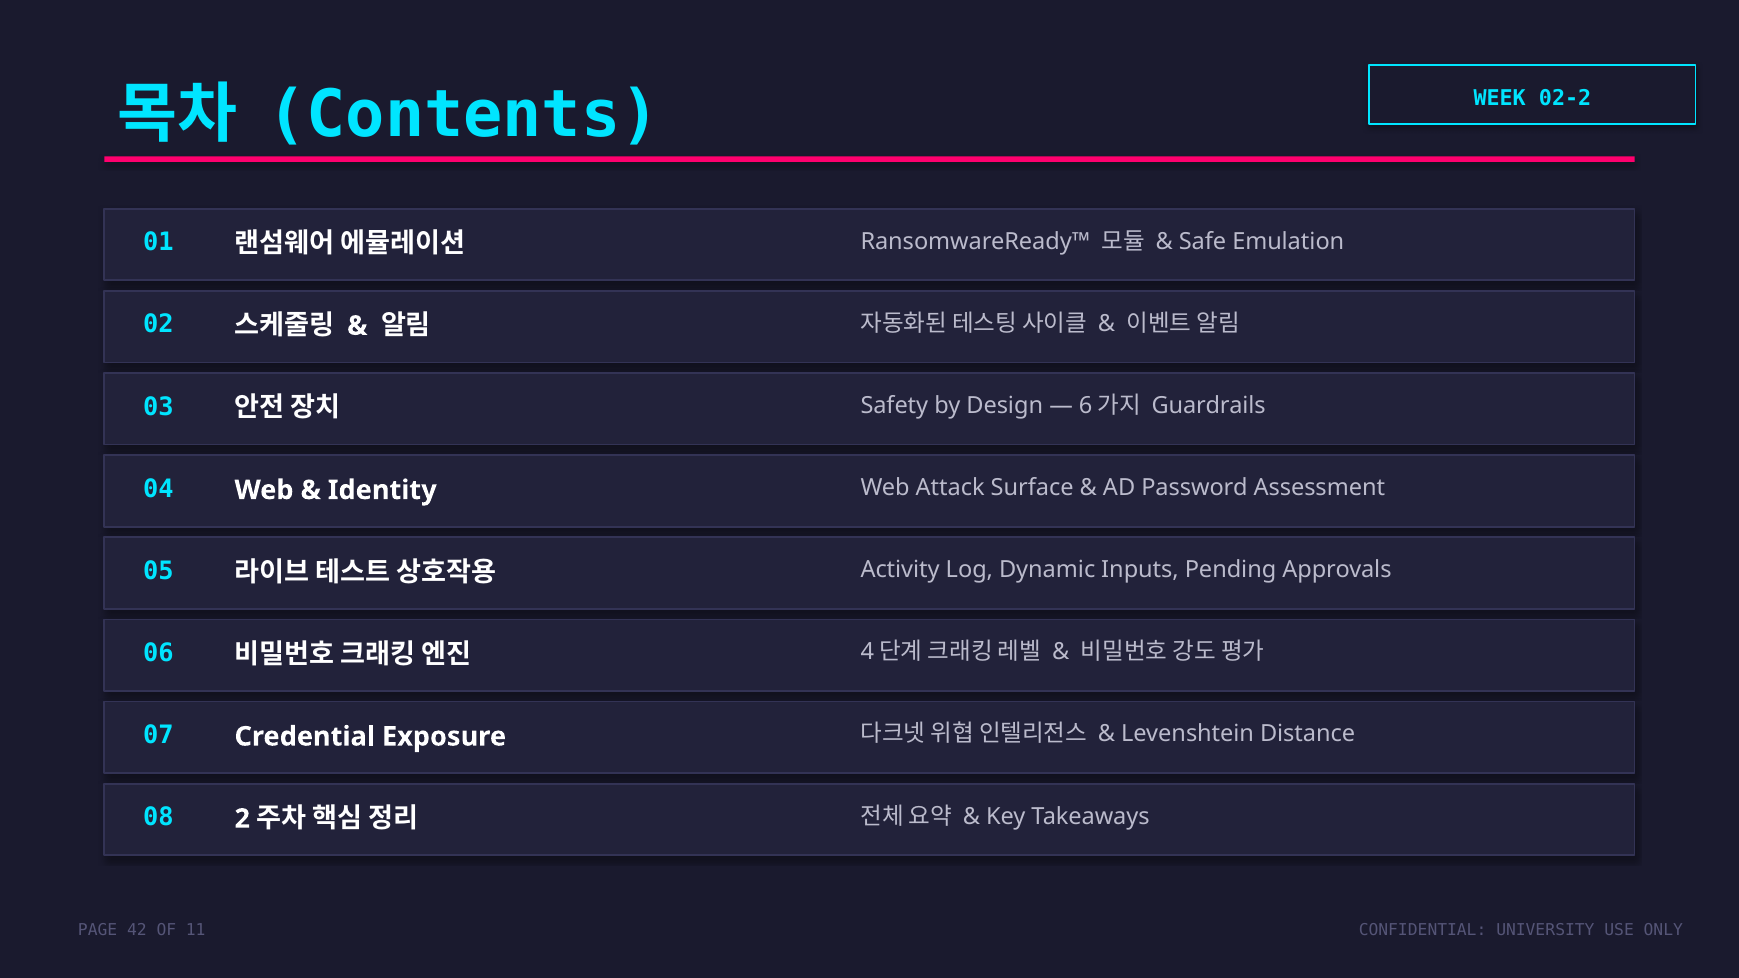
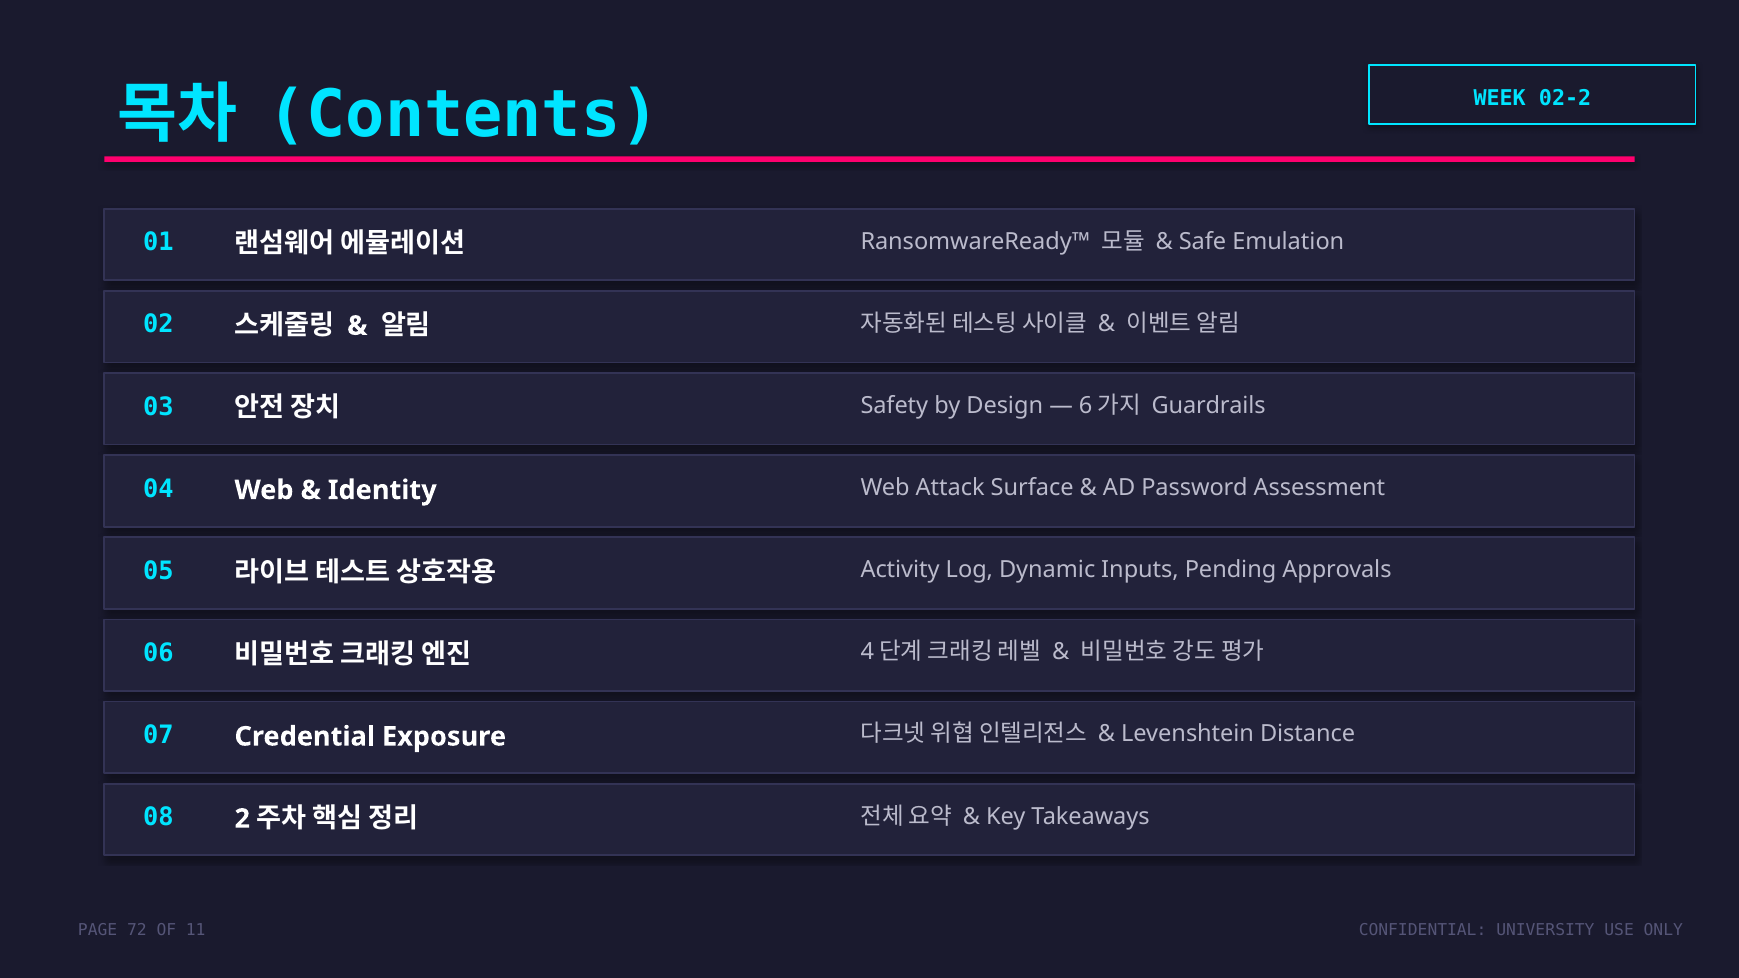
42: 42 -> 72 (137, 930)
